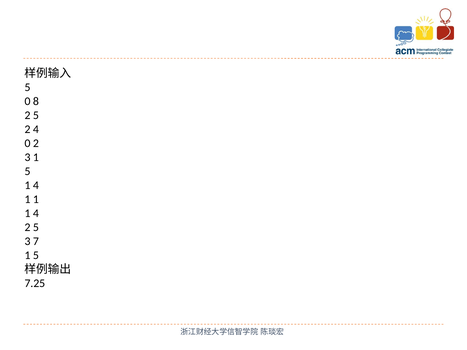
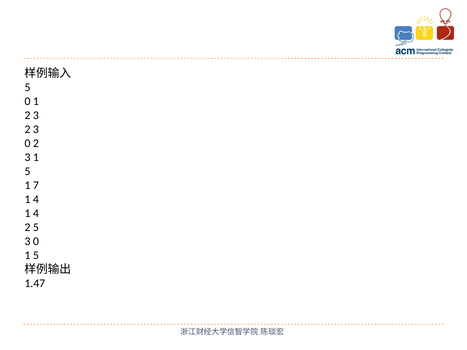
8: 8 -> 1 (36, 101)
5: 5 -> 3 (36, 115)
4: 4 -> 3 (36, 129)
4: 4 -> 7 (36, 185)
1: 1 -> 4 (36, 199)
7: 7 -> 0 (36, 241)
7.25: 7.25 -> 1.47 (35, 283)
